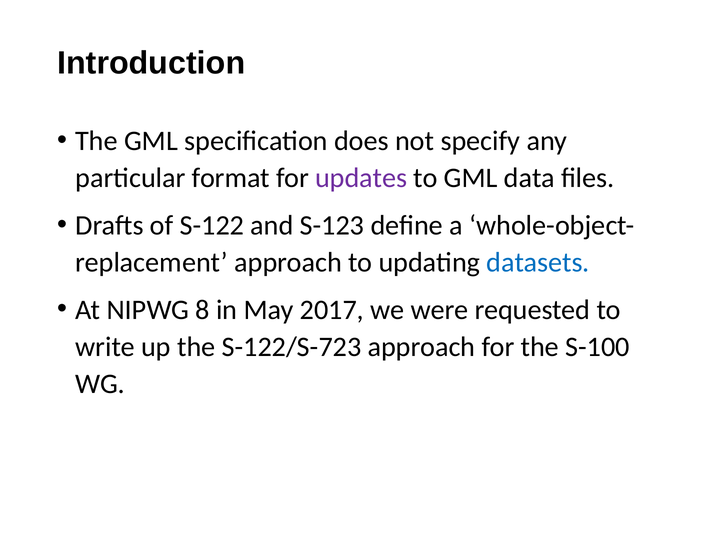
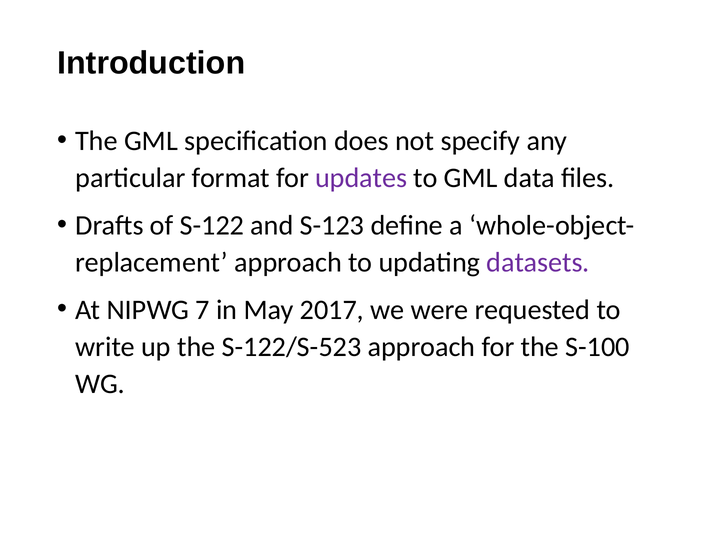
datasets colour: blue -> purple (538, 263)
8: 8 -> 7 (203, 310)
S-122/S-723: S-122/S-723 -> S-122/S-523 (292, 347)
